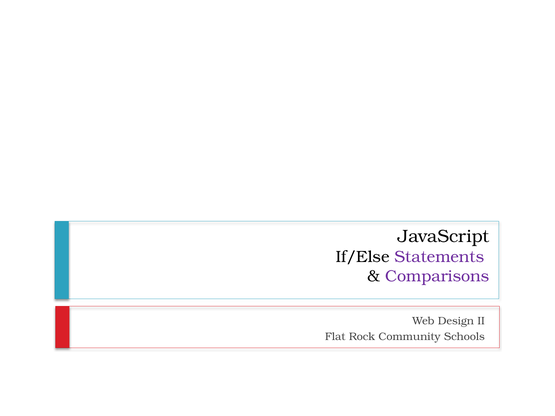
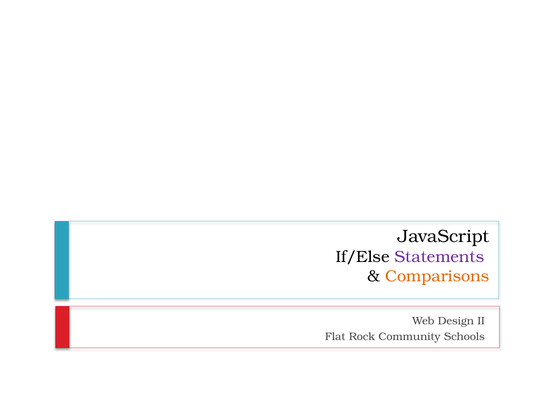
Comparisons colour: purple -> orange (437, 276)
